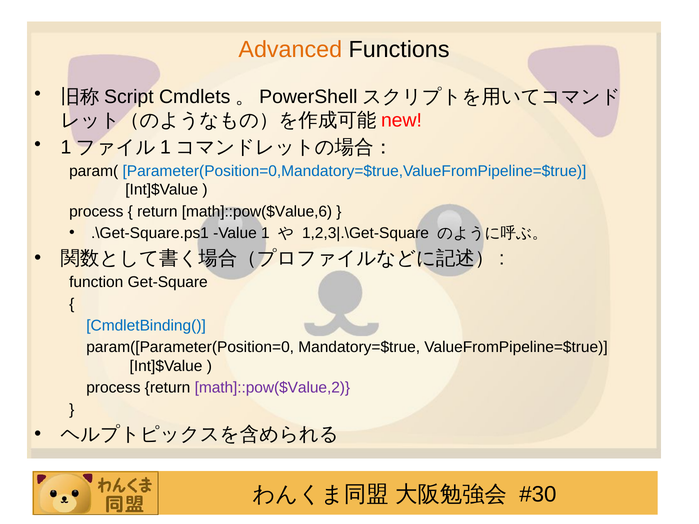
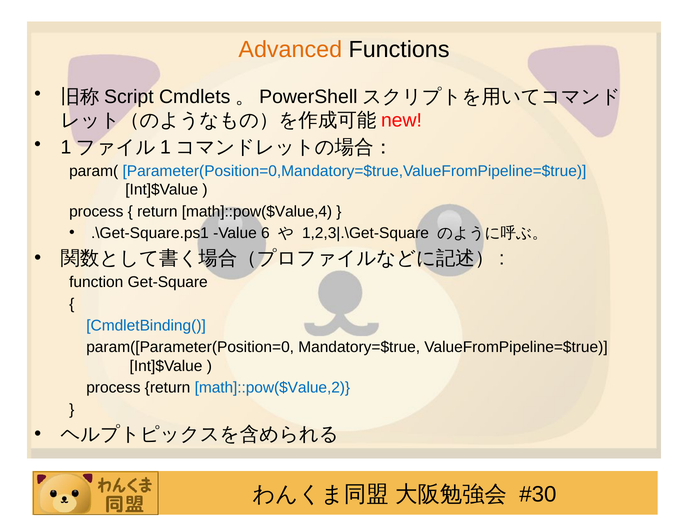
math]::pow($Value,6: math]::pow($Value,6 -> math]::pow($Value,4 (257, 212)
1: 1 -> 6 (265, 233)
math]::pow($Value,2 colour: purple -> blue (272, 388)
